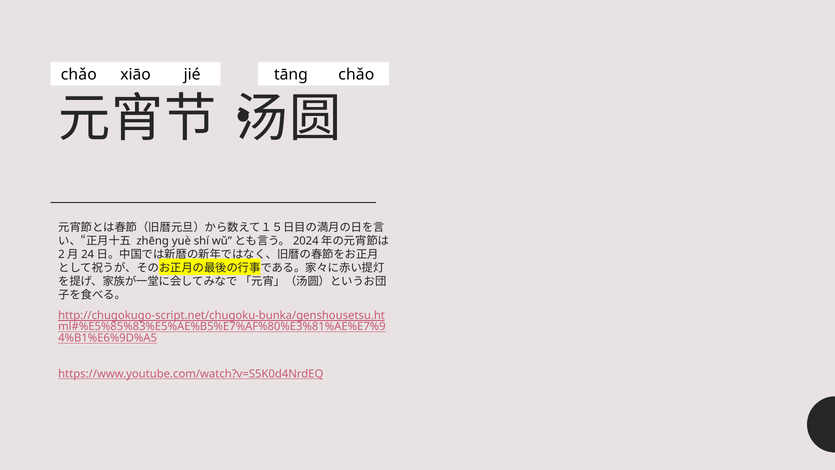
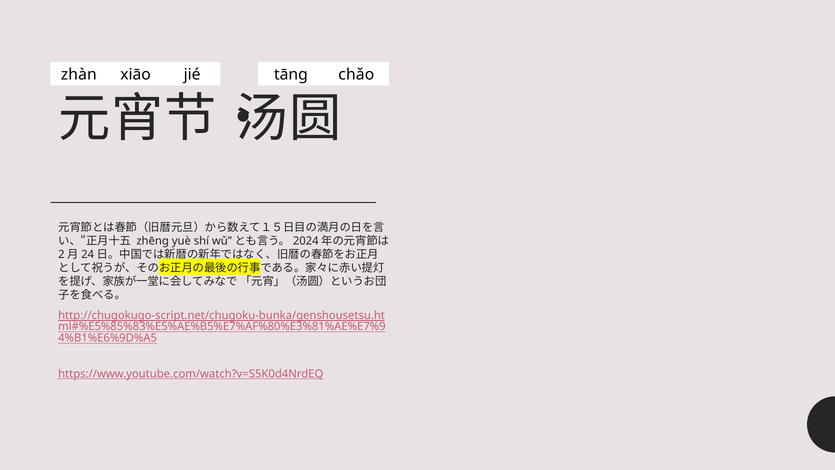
chǎo: chǎo -> zhàn (79, 75)
